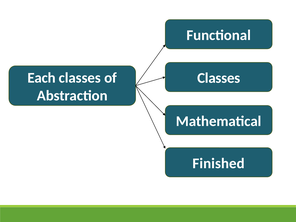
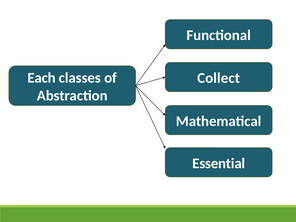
Classes: Classes -> Collect (219, 78)
Finished: Finished -> Essential (219, 163)
